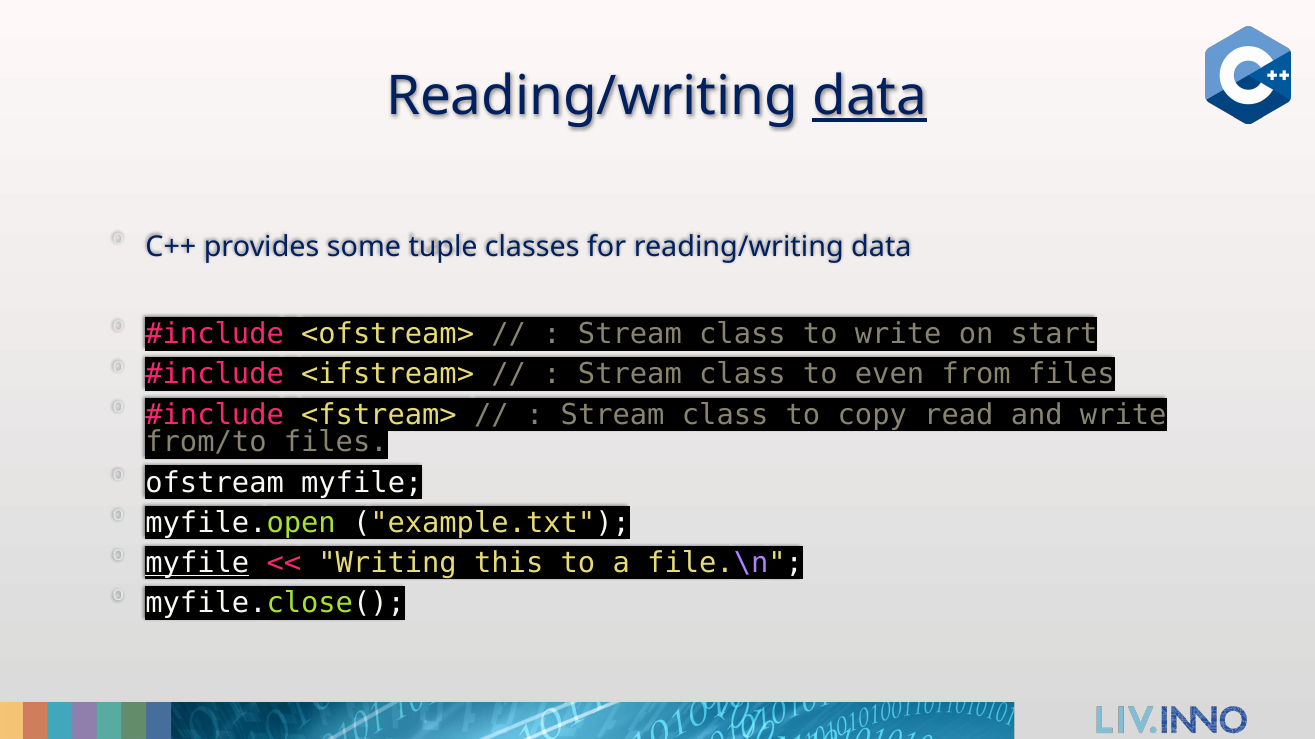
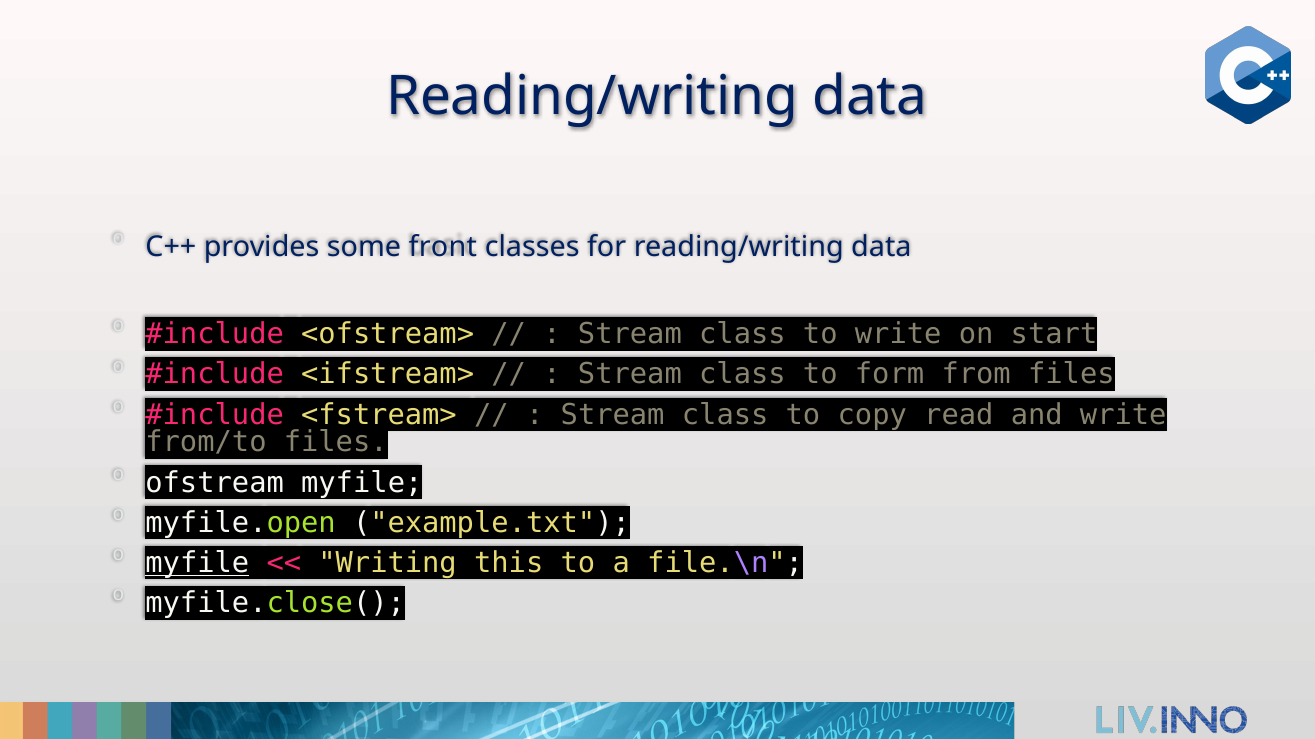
data underline: present -> none (870, 96)
tuple: tuple -> front (443, 247)
even: even -> form (890, 375)
